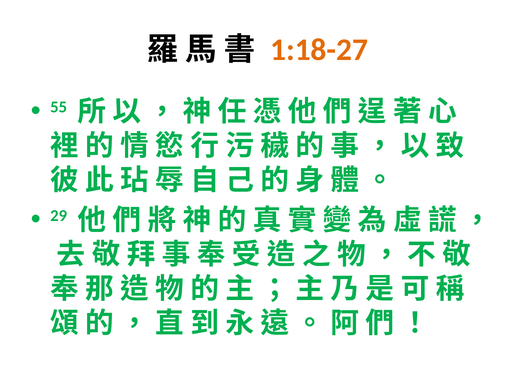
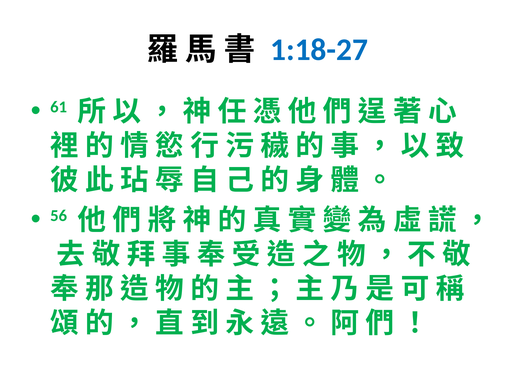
1:18-27 colour: orange -> blue (319, 50)
55: 55 -> 61 (59, 107)
29: 29 -> 56 (59, 216)
